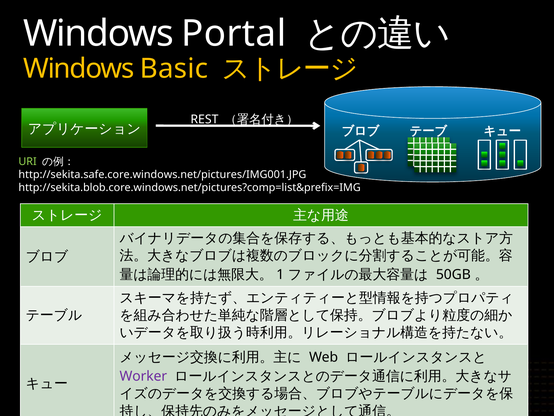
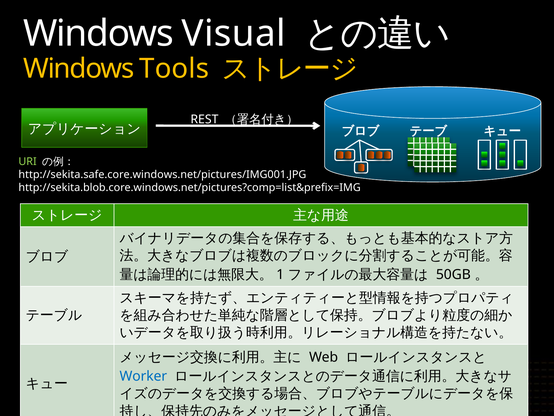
Portal: Portal -> Visual (234, 34)
Basic: Basic -> Tools (174, 69)
Worker colour: purple -> blue (143, 376)
